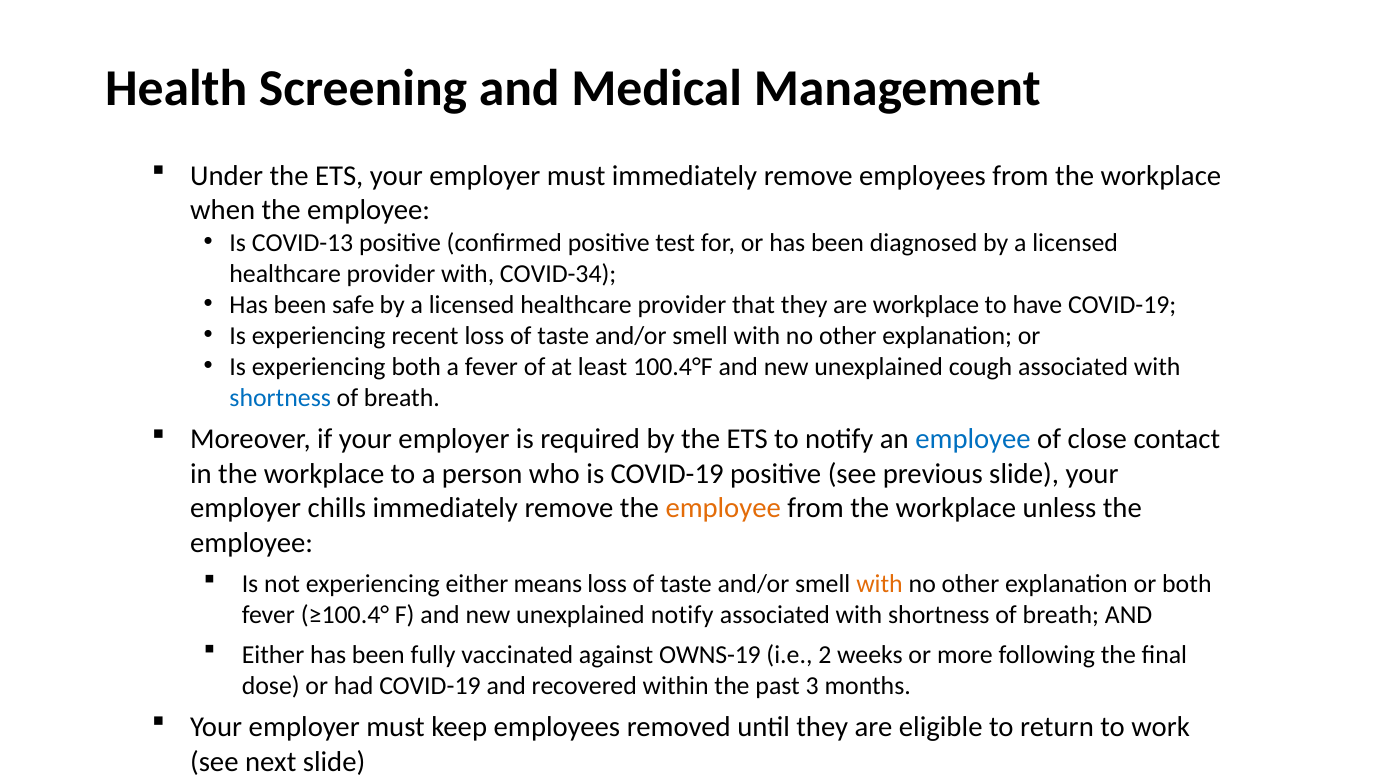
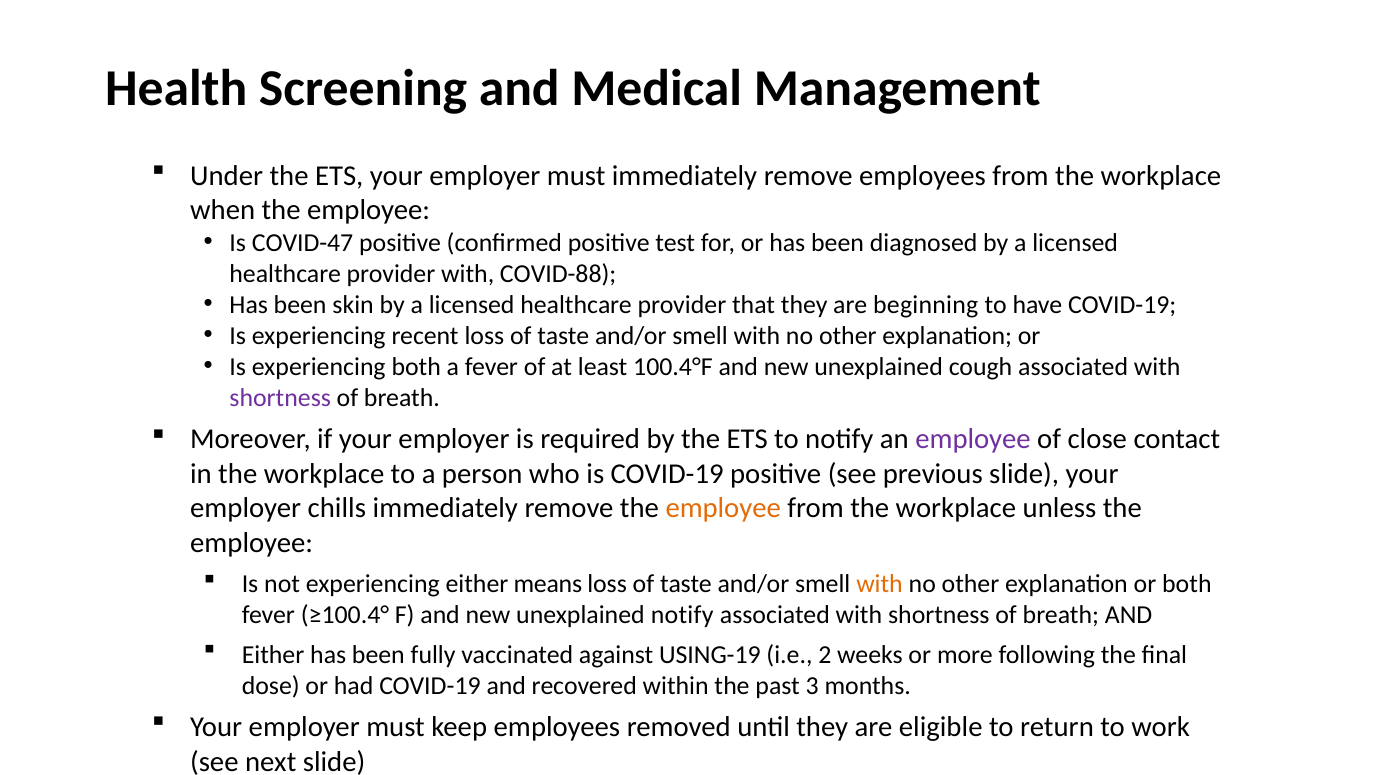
COVID-13: COVID-13 -> COVID-47 (303, 243)
COVID-34: COVID-34 -> COVID-88 (558, 274)
safe: safe -> skin (353, 305)
are workplace: workplace -> beginning (926, 305)
shortness colour: blue -> purple (280, 398)
employee colour: blue -> purple (973, 439)
OWNS-19: OWNS-19 -> USING-19 (710, 655)
